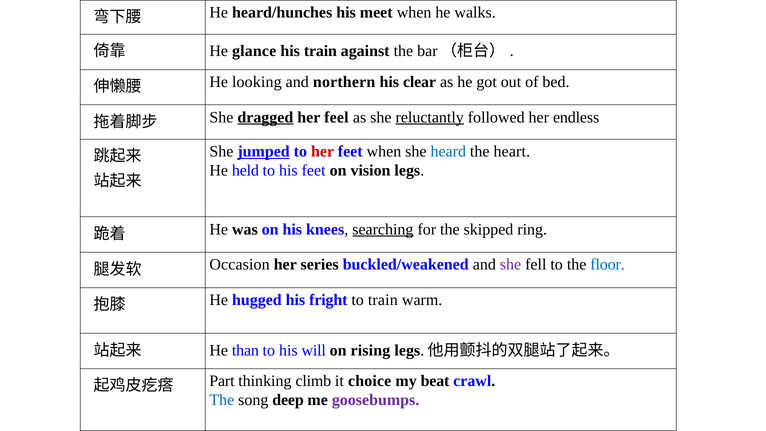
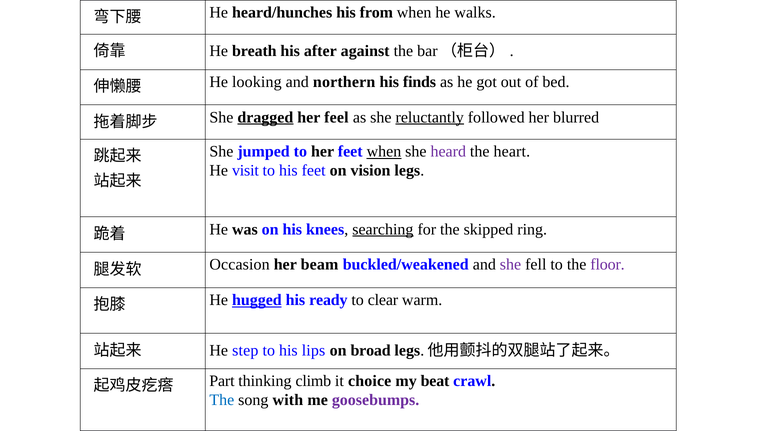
meet: meet -> from (376, 12)
glance: glance -> breath (254, 51)
his train: train -> after (320, 51)
clear: clear -> finds (420, 82)
endless: endless -> blurred (576, 117)
jumped underline: present -> none (264, 151)
her colour: red -> black (323, 151)
when underline: none -> present (384, 151)
heard colour: blue -> purple (448, 151)
held: held -> visit (245, 170)
series: series -> beam (320, 265)
floor colour: blue -> purple (608, 265)
hugged underline: none -> present (257, 300)
fright: fright -> ready (328, 300)
to train: train -> clear (383, 300)
than: than -> step (245, 350)
will: will -> lips (314, 350)
rising: rising -> broad (371, 350)
deep: deep -> with (288, 400)
